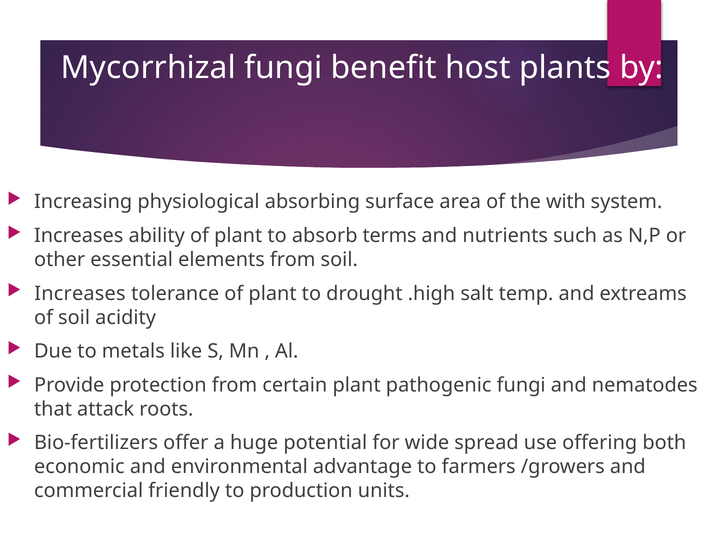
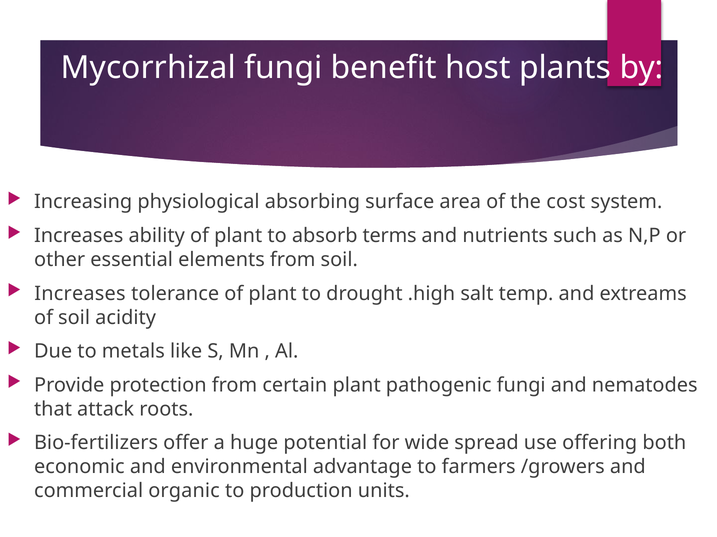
with: with -> cost (566, 202)
friendly: friendly -> organic (184, 491)
